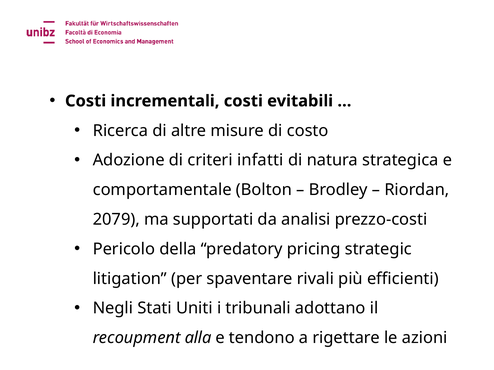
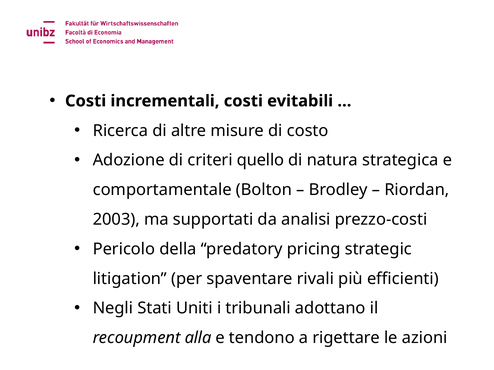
infatti: infatti -> quello (260, 160)
2079: 2079 -> 2003 (116, 220)
